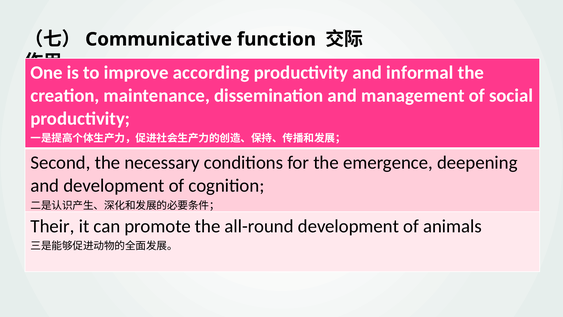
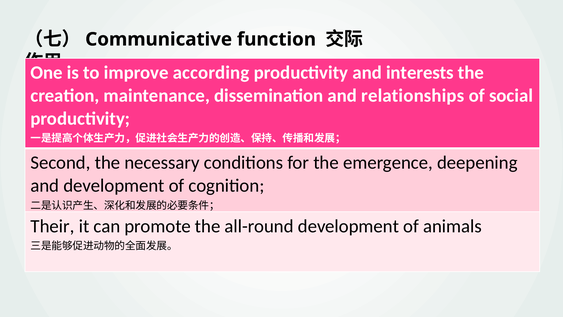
informal: informal -> interests (420, 73)
management: management -> relationships (413, 95)
